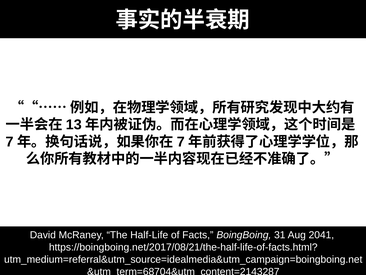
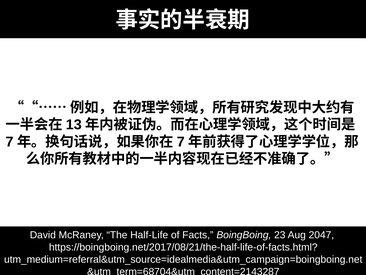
31: 31 -> 23 (280, 235)
2041: 2041 -> 2047 (321, 235)
